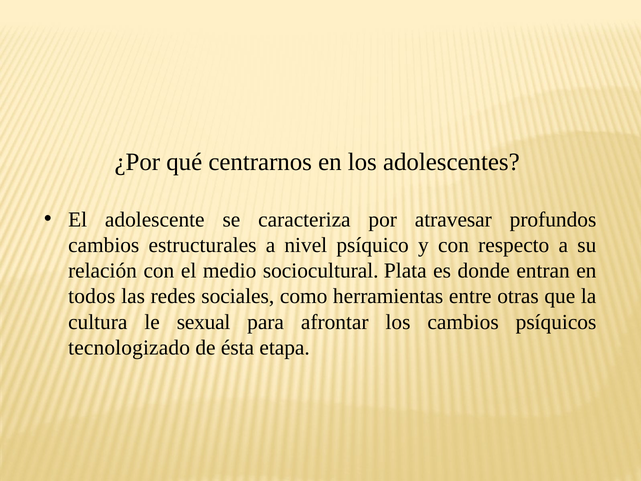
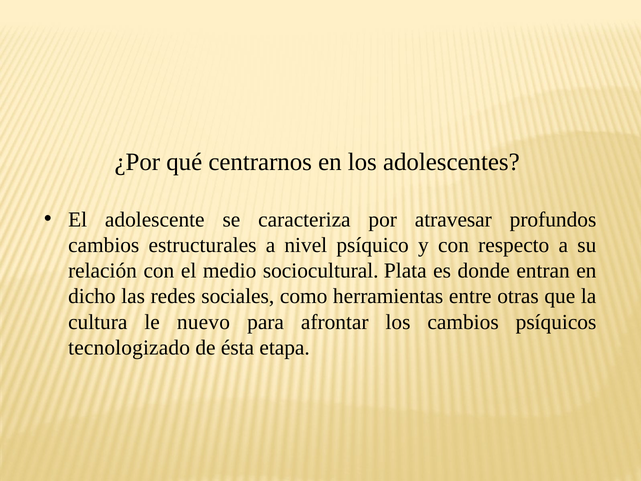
todos: todos -> dicho (92, 296)
sexual: sexual -> nuevo (203, 322)
